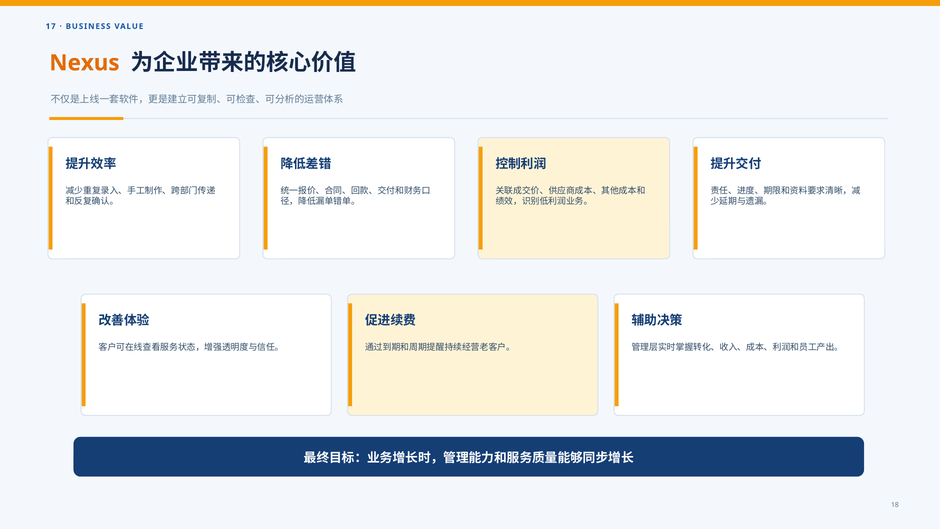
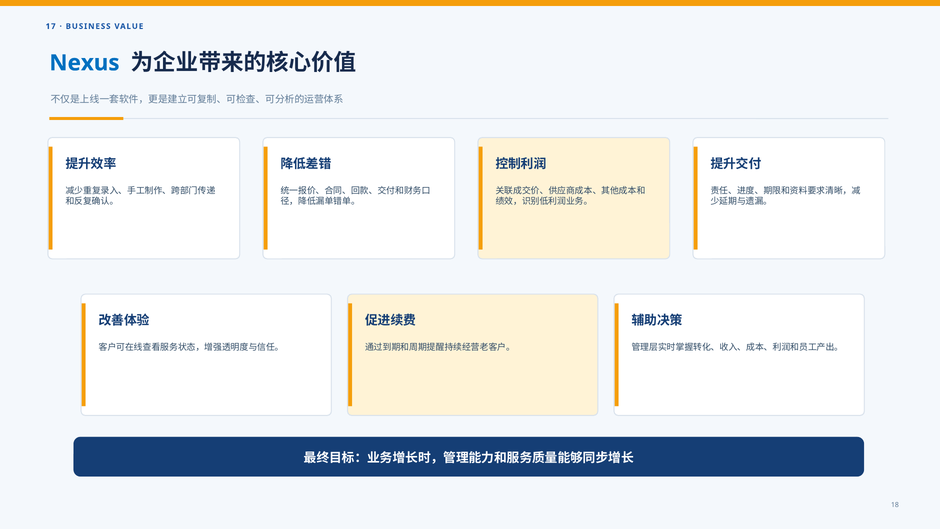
Nexus colour: orange -> blue (84, 63)
